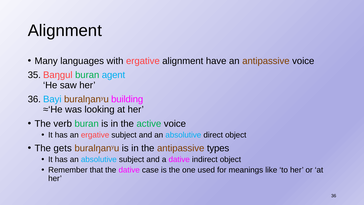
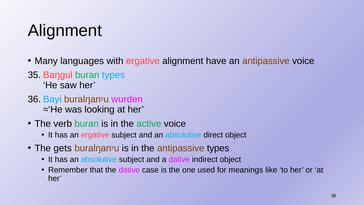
buran agent: agent -> types (113, 75)
building: building -> wurden (127, 99)
